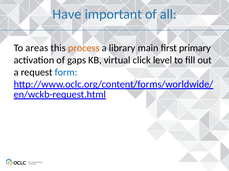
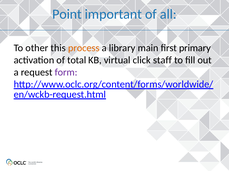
Have: Have -> Point (67, 14)
areas: areas -> other (37, 48)
gaps: gaps -> total (77, 60)
level: level -> staff (162, 60)
form colour: blue -> purple (66, 72)
